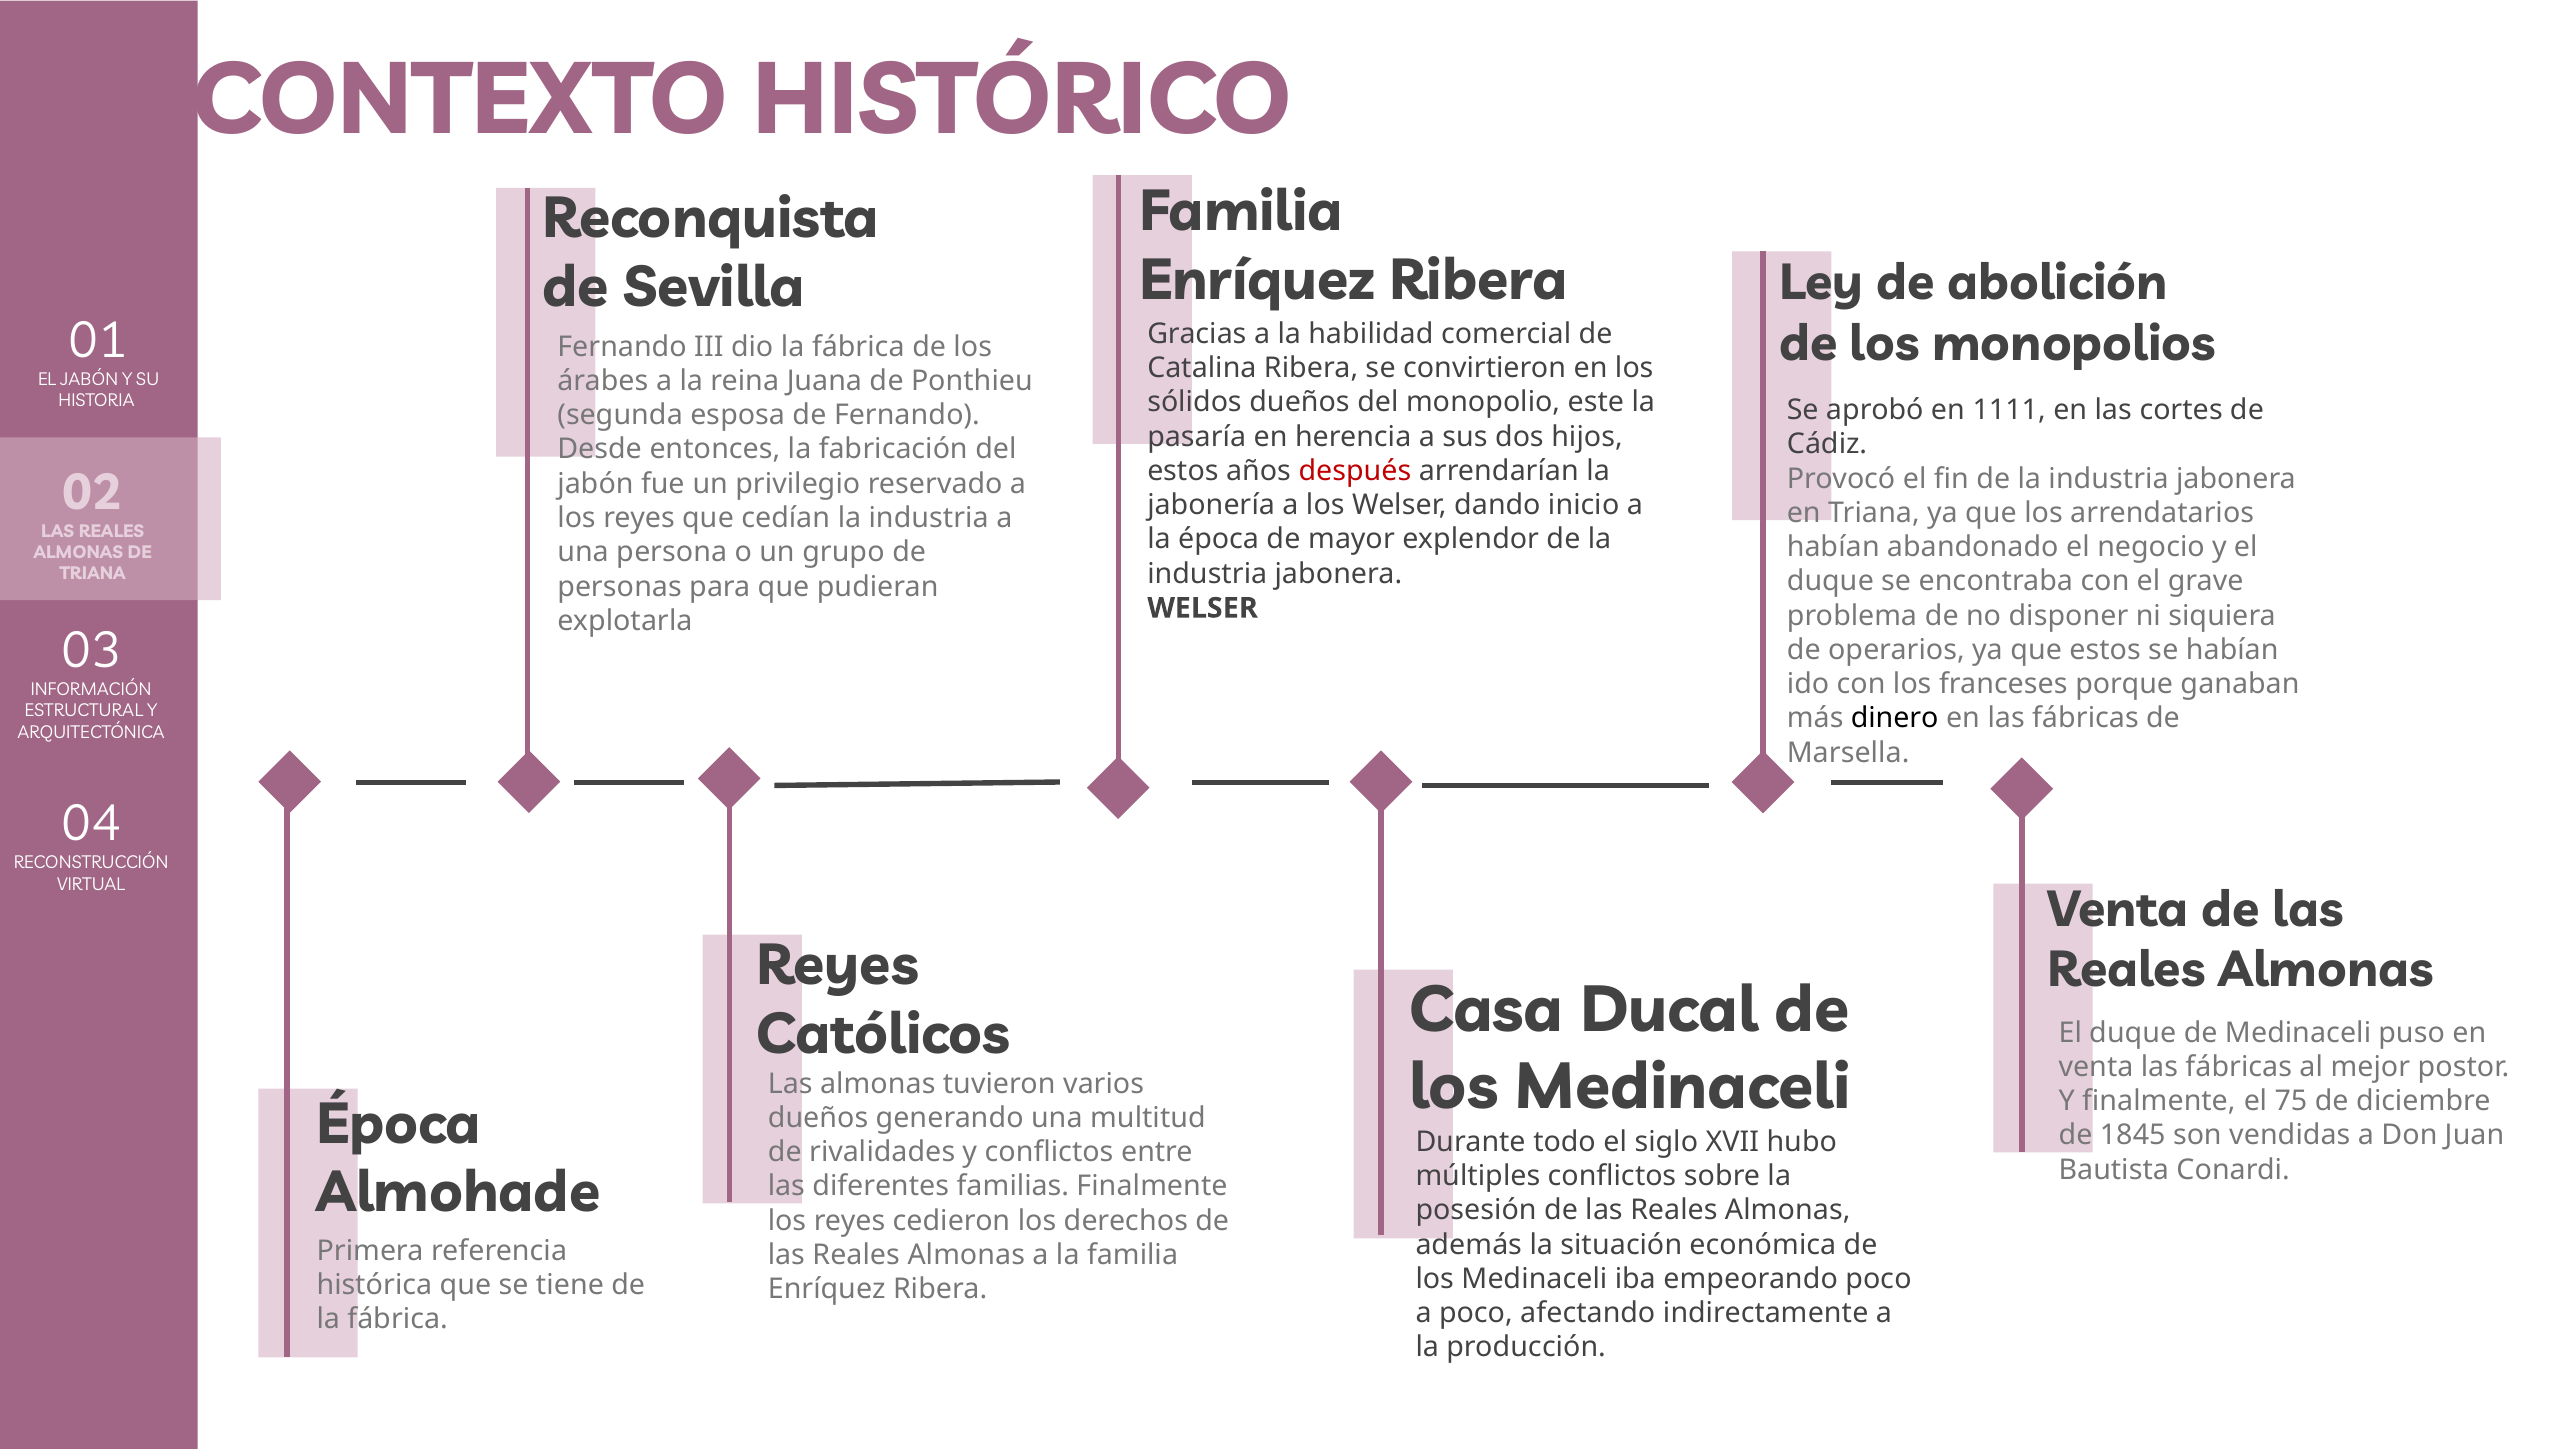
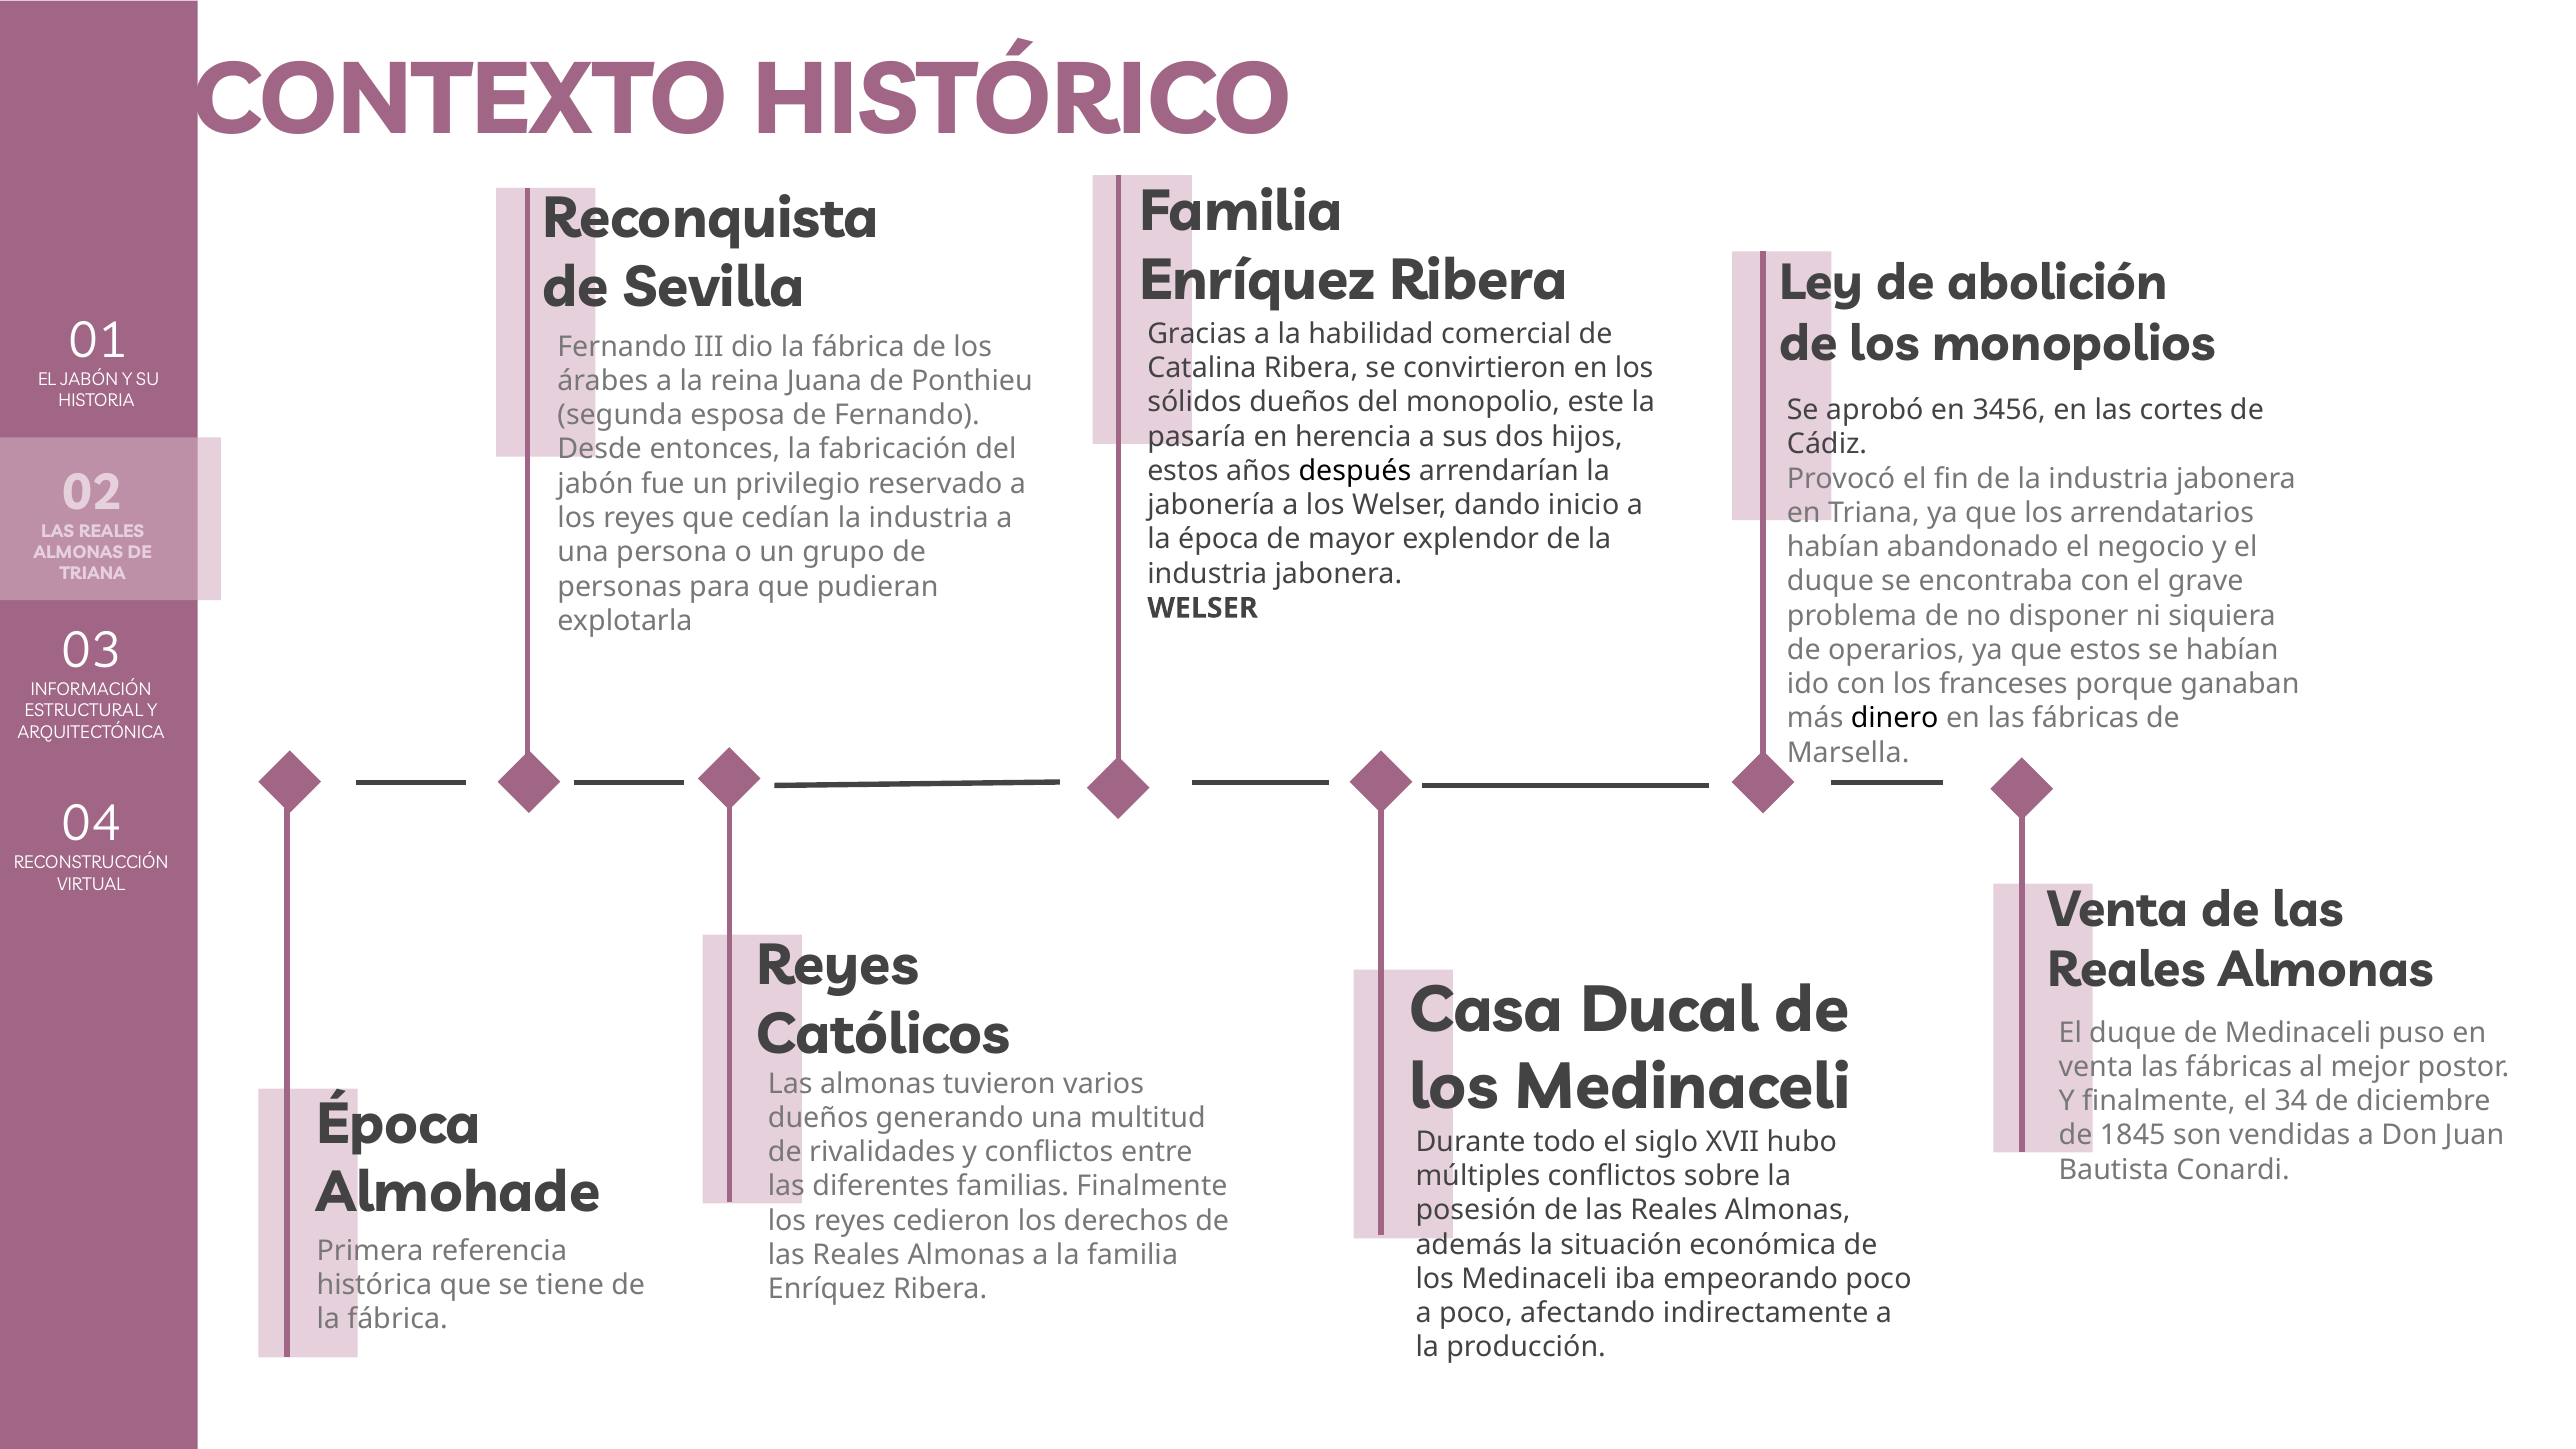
1111: 1111 -> 3456 (2009, 410)
después colour: red -> black (1355, 471)
75: 75 -> 34 (2291, 1101)
